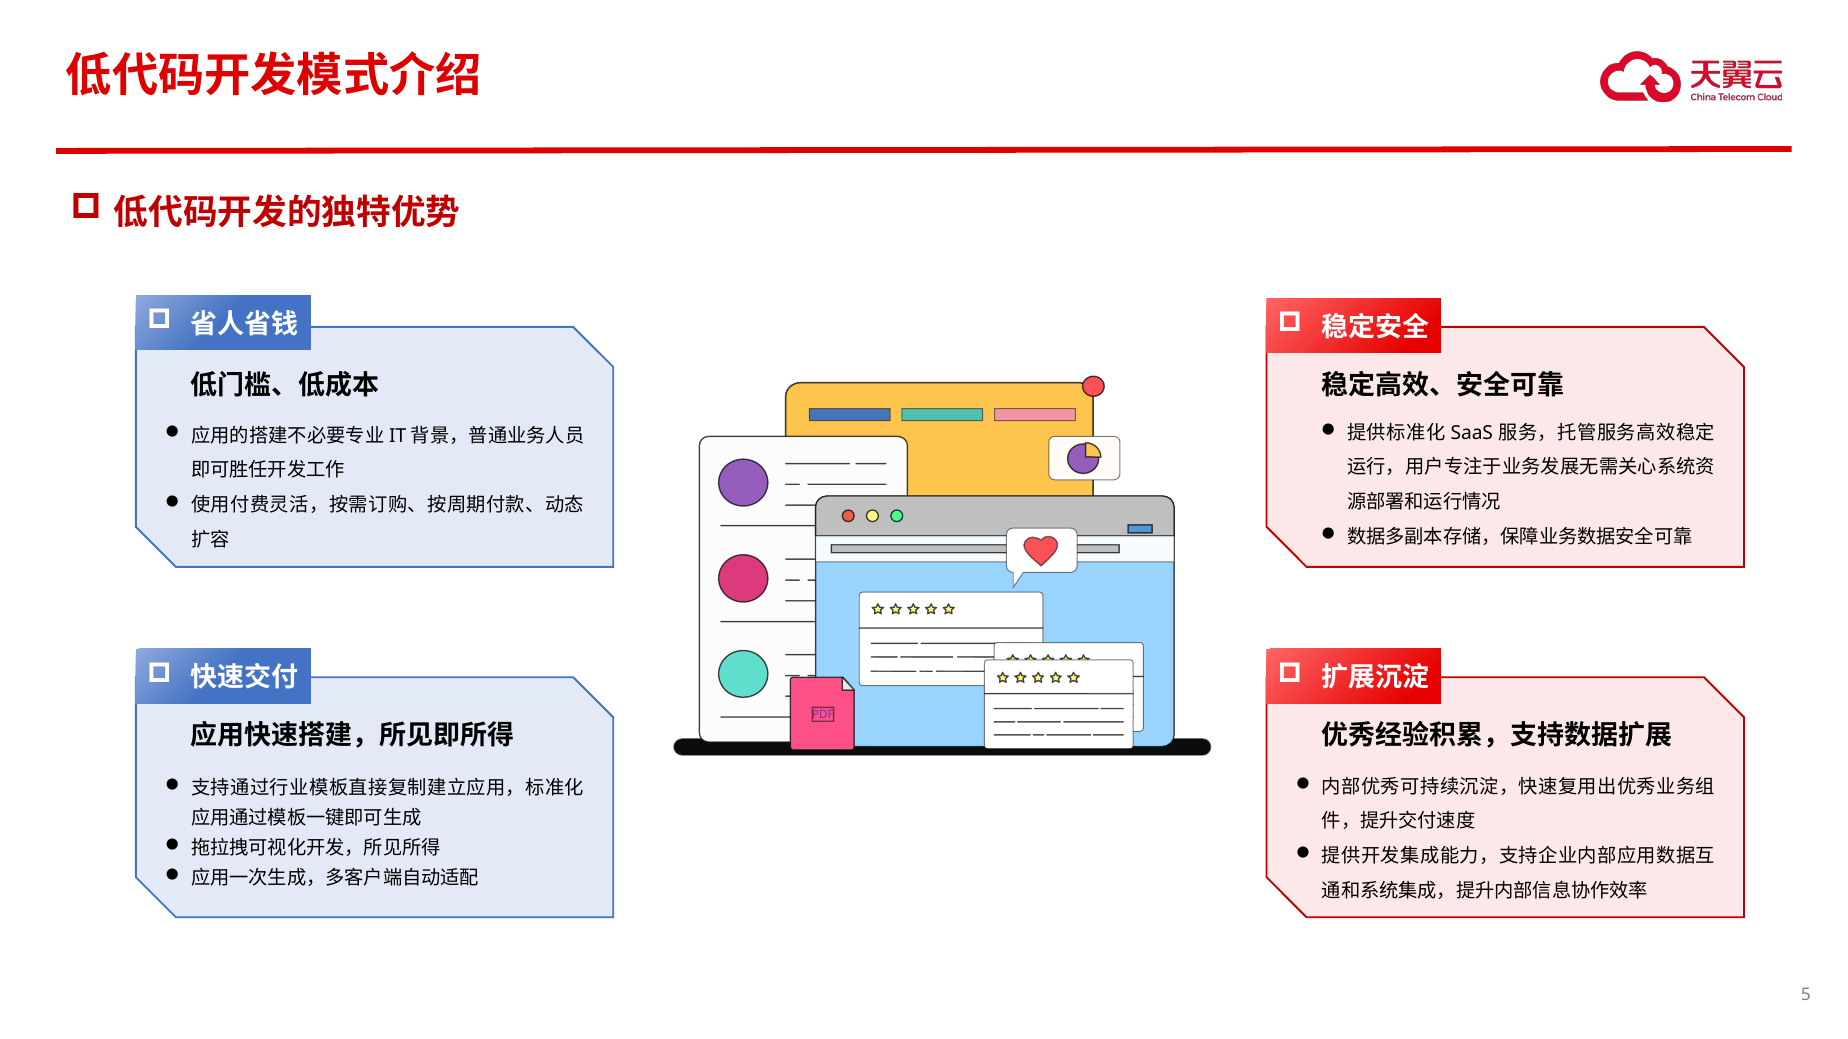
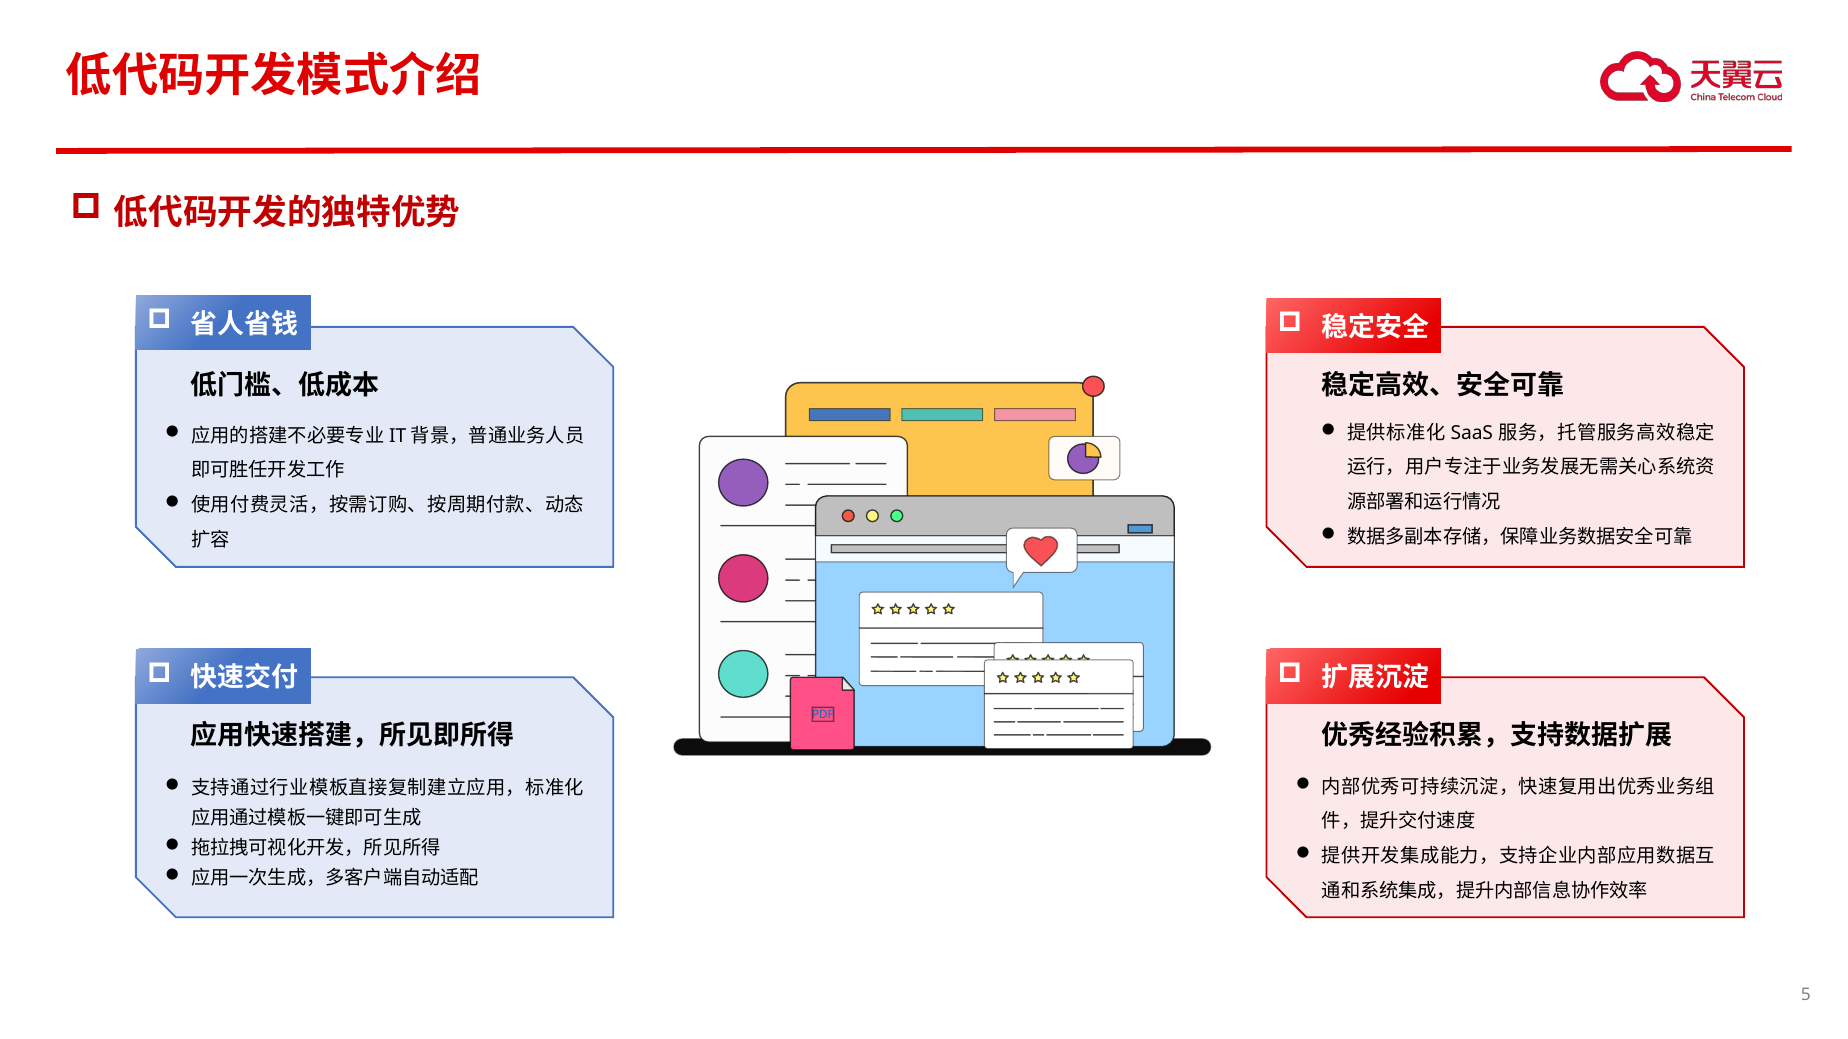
PDF colour: purple -> blue (823, 715)
